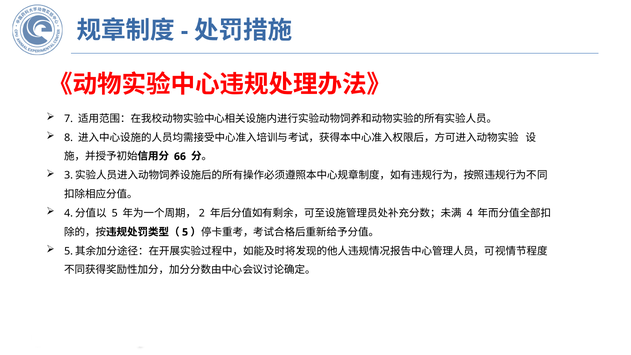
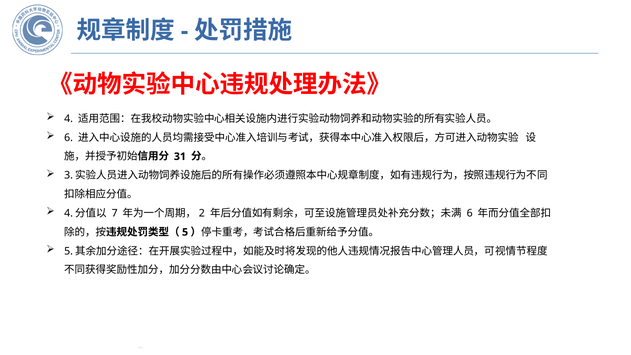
7: 7 -> 4 (69, 119)
8: 8 -> 6 (69, 138)
66: 66 -> 31 (180, 156)
5: 5 -> 7 (115, 213)
4: 4 -> 6 (470, 213)
